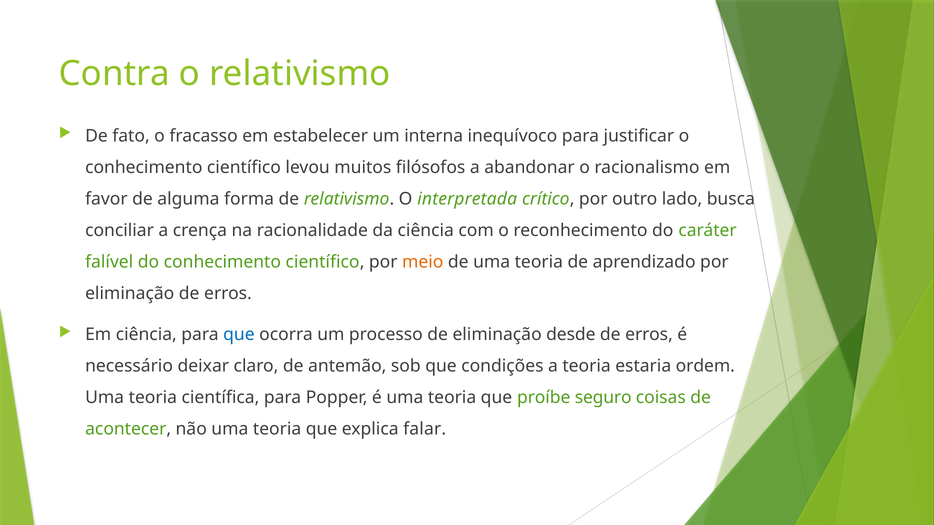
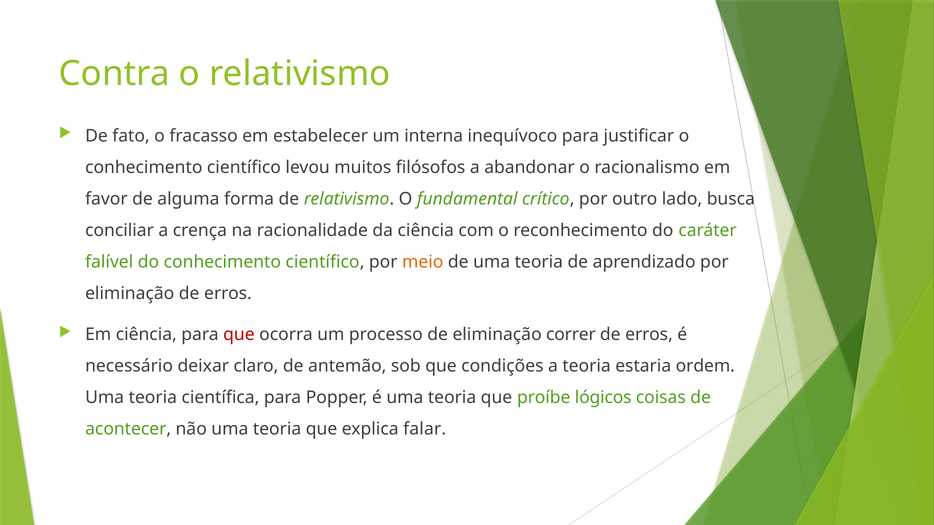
interpretada: interpretada -> fundamental (467, 199)
que colour: blue -> red (239, 335)
desde: desde -> correr (571, 335)
seguro: seguro -> lógicos (603, 398)
